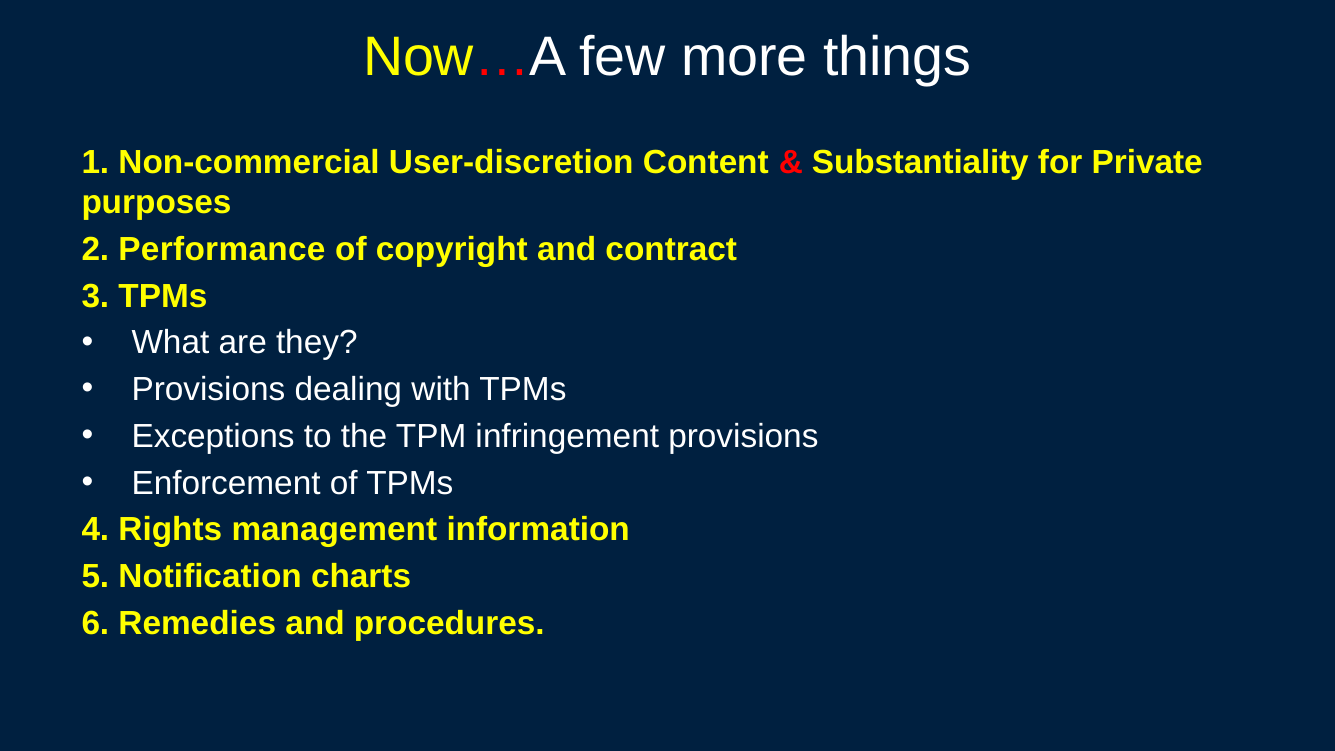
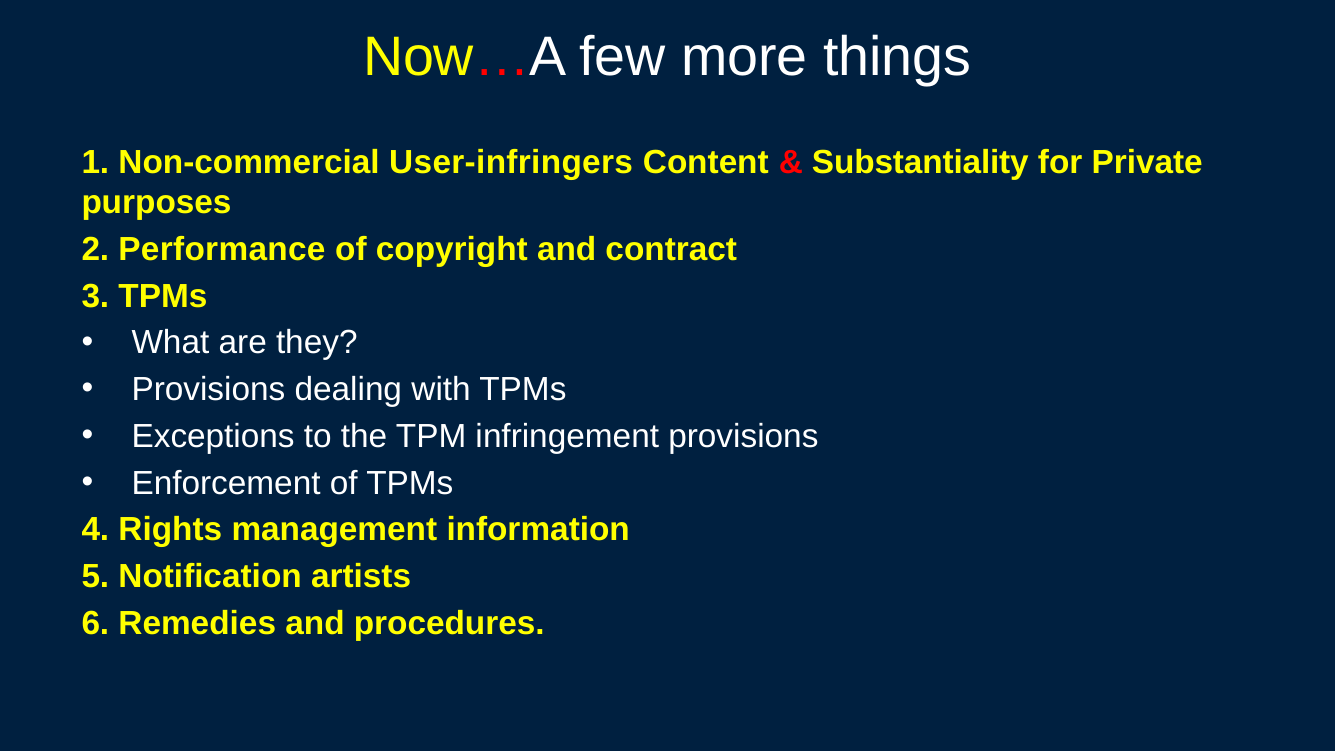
User-discretion: User-discretion -> User-infringers (511, 163)
charts: charts -> artists (361, 576)
